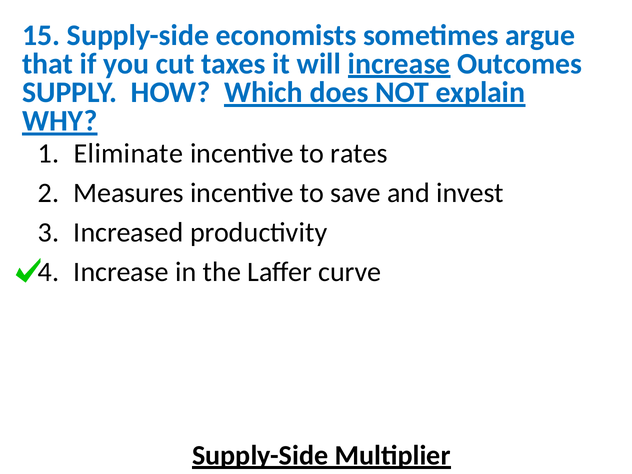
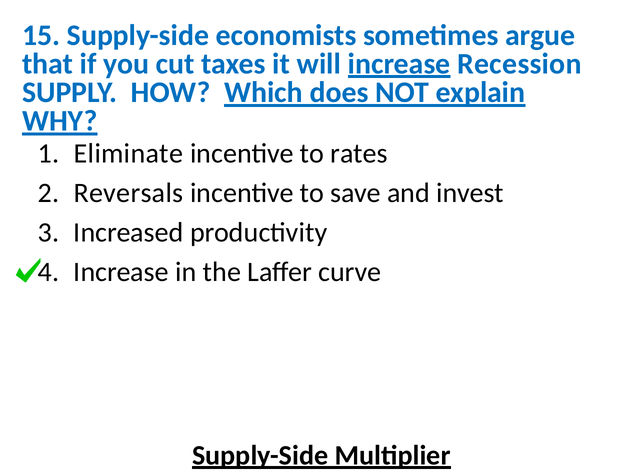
Outcomes: Outcomes -> Recession (519, 64)
Measures: Measures -> Reversals (128, 193)
